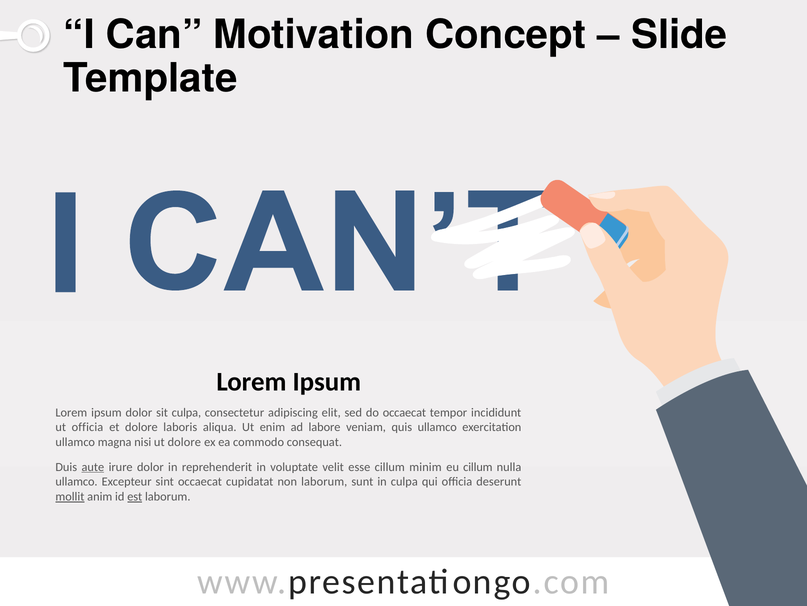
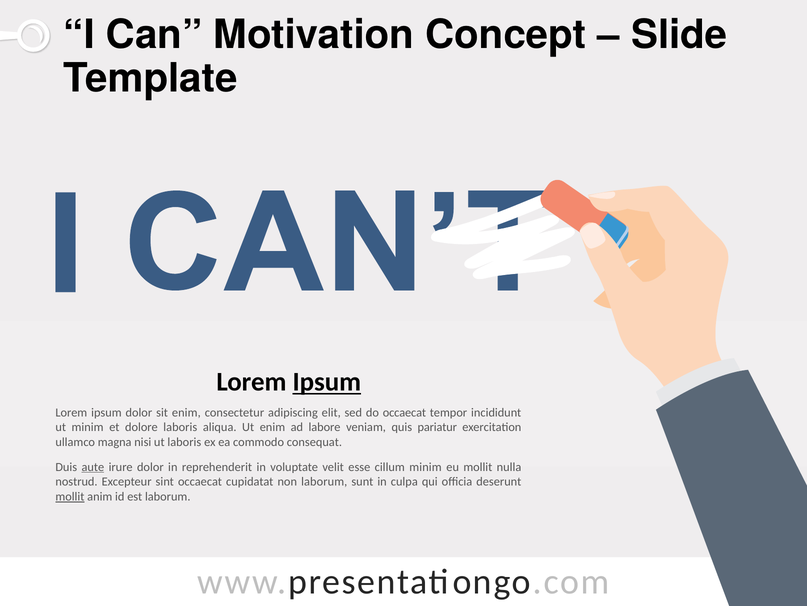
Ipsum underline: none -> present (327, 382)
sit culpa: culpa -> enim (186, 412)
ut officia: officia -> minim (88, 427)
quis ullamco: ullamco -> pariatur (437, 427)
ut dolore: dolore -> laboris (184, 442)
eu cillum: cillum -> mollit (478, 466)
ullamco: ullamco -> nostrud (76, 481)
est underline: present -> none (135, 496)
